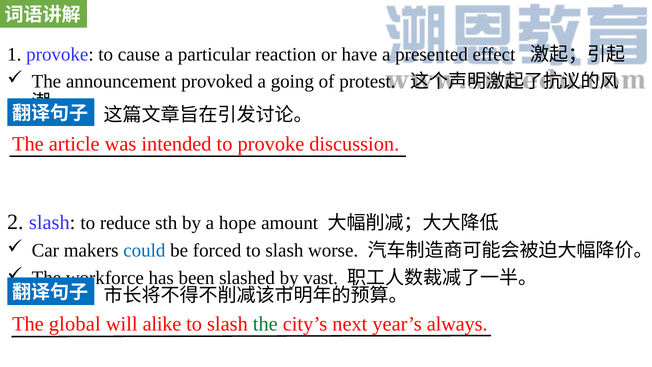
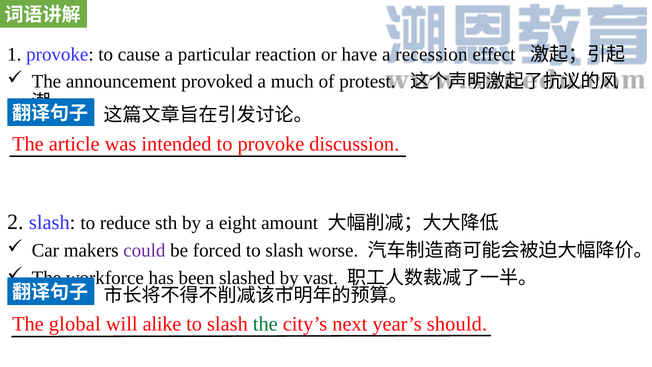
presented: presented -> recession (431, 54)
going: going -> much (292, 82)
hope: hope -> eight (238, 223)
could colour: blue -> purple (144, 251)
always: always -> should (457, 324)
